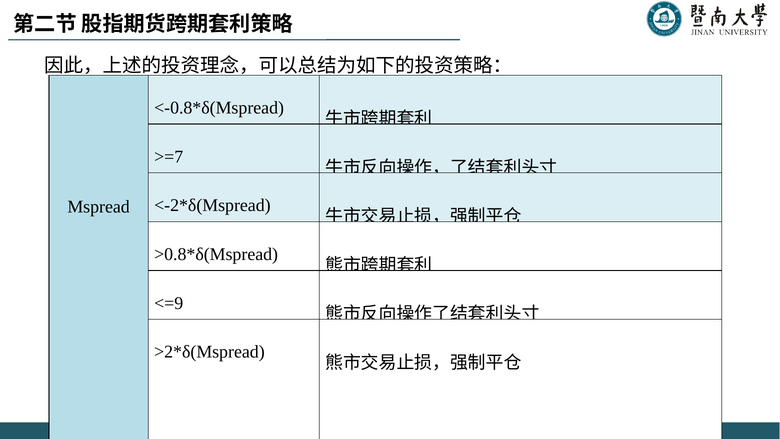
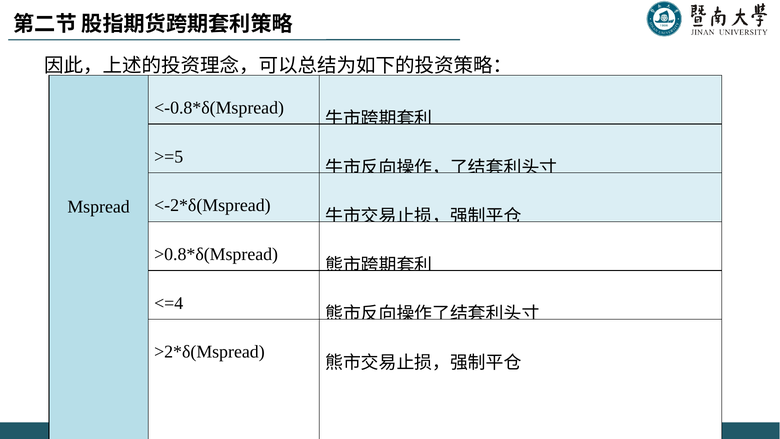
>=7: >=7 -> >=5 (169, 157)
<=9: <=9 -> <=4 (169, 303)
